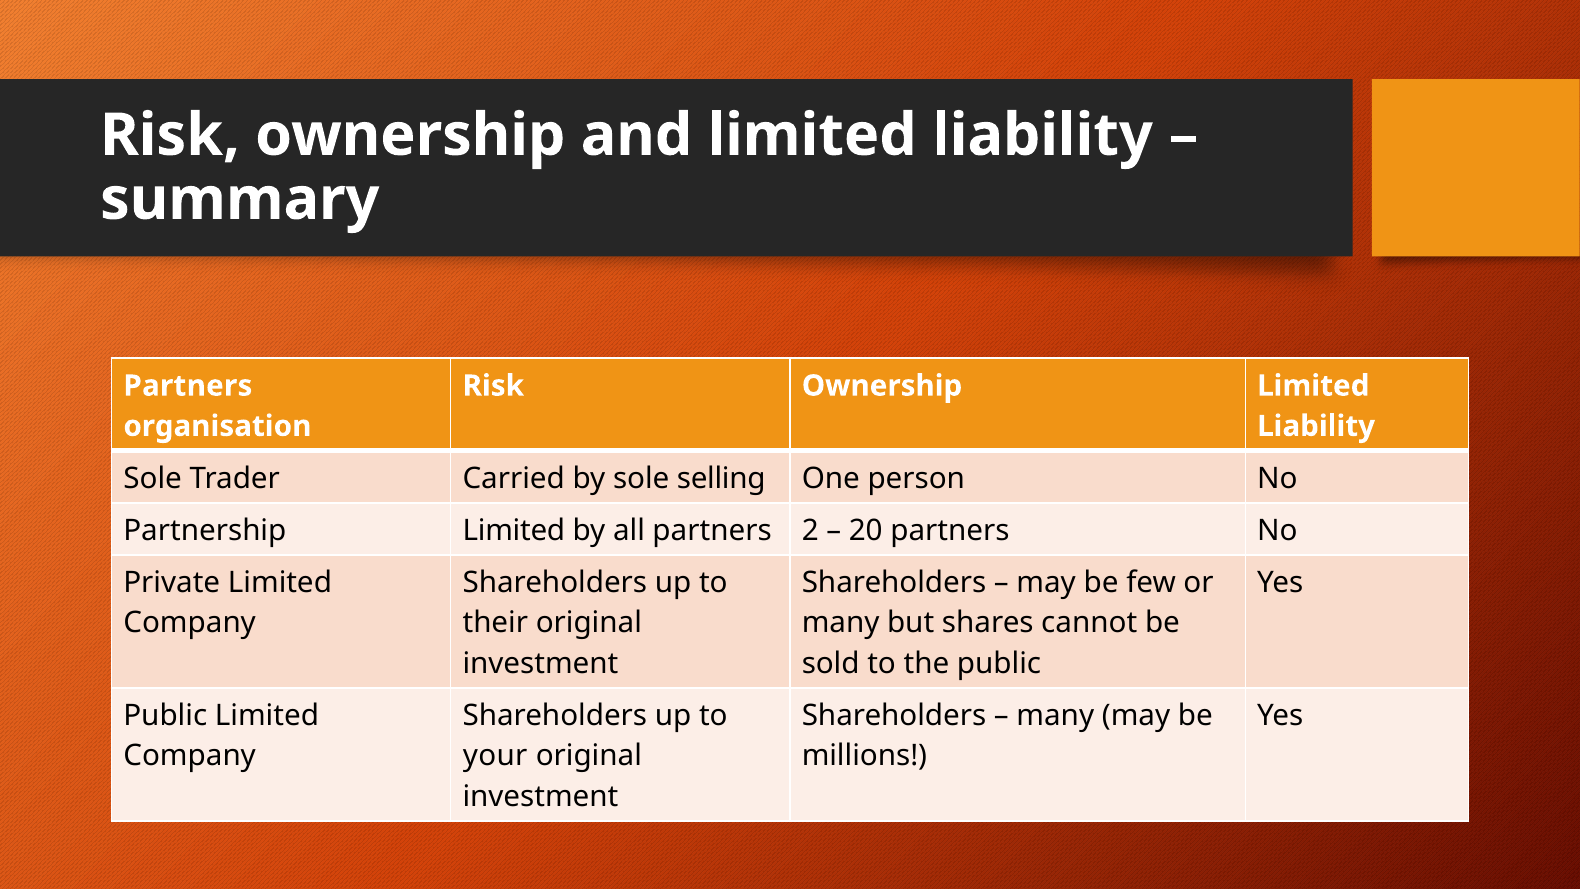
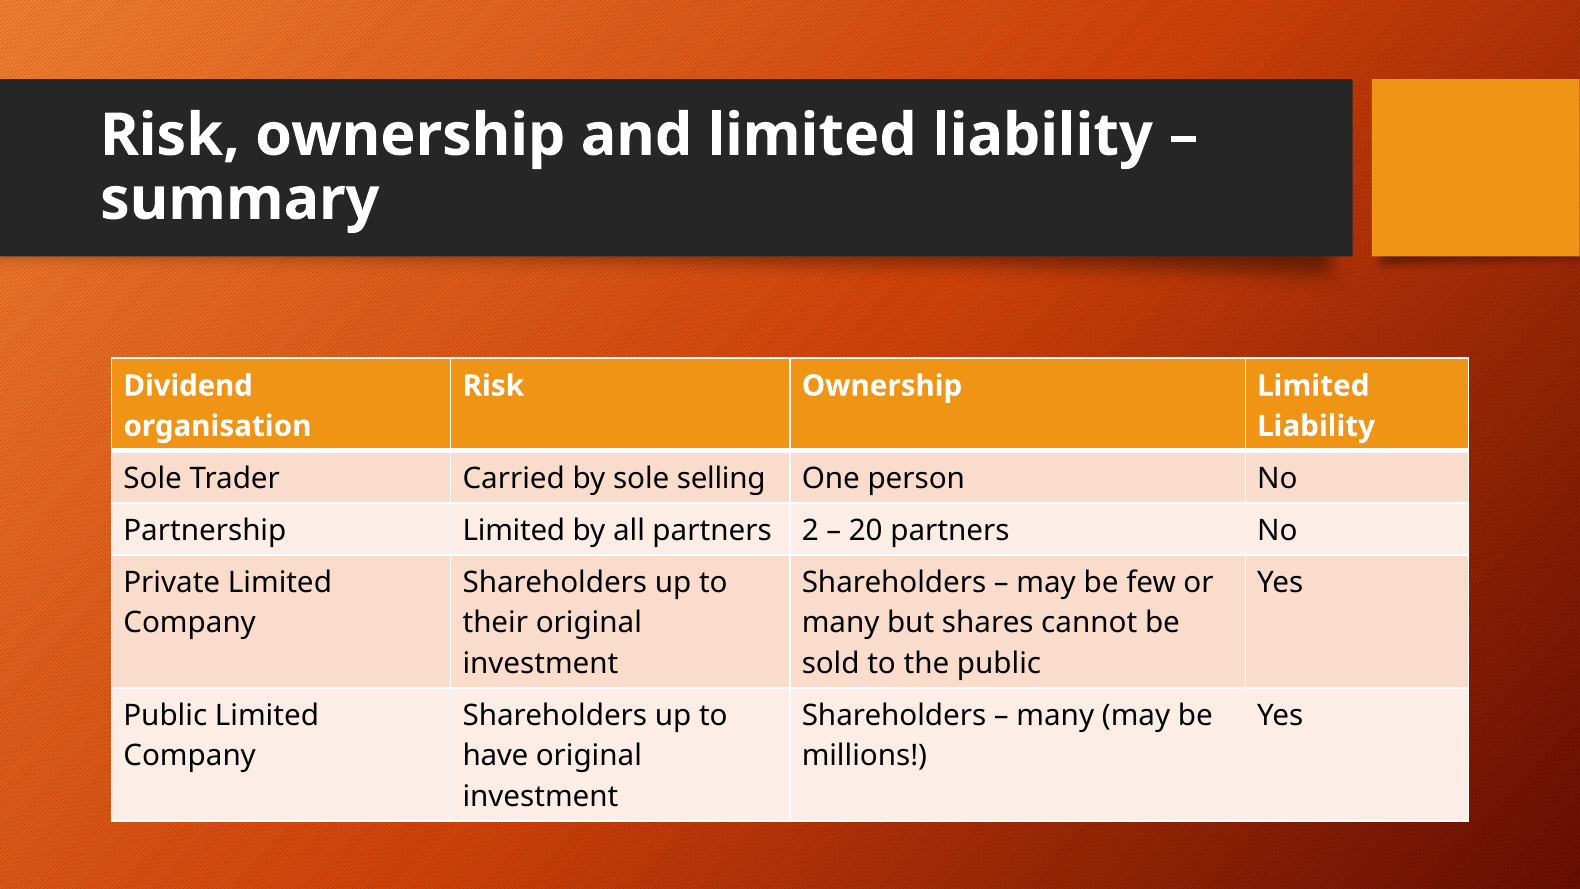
Partners: Partners -> Dividend (188, 386)
your: your -> have (496, 756)
